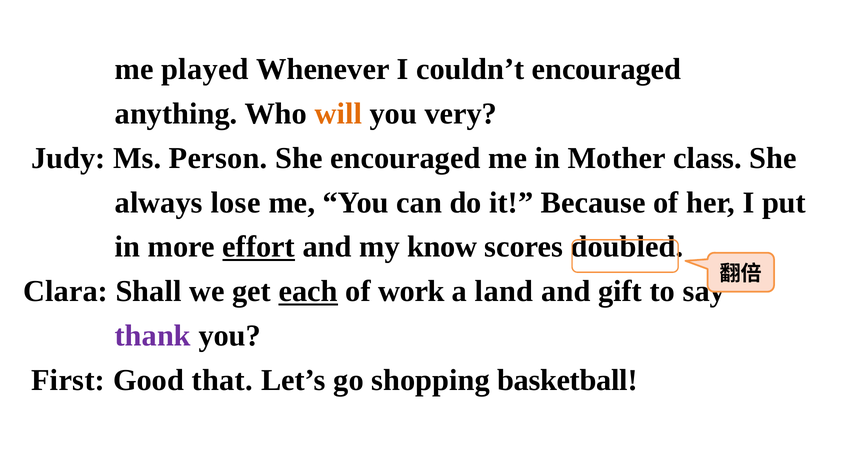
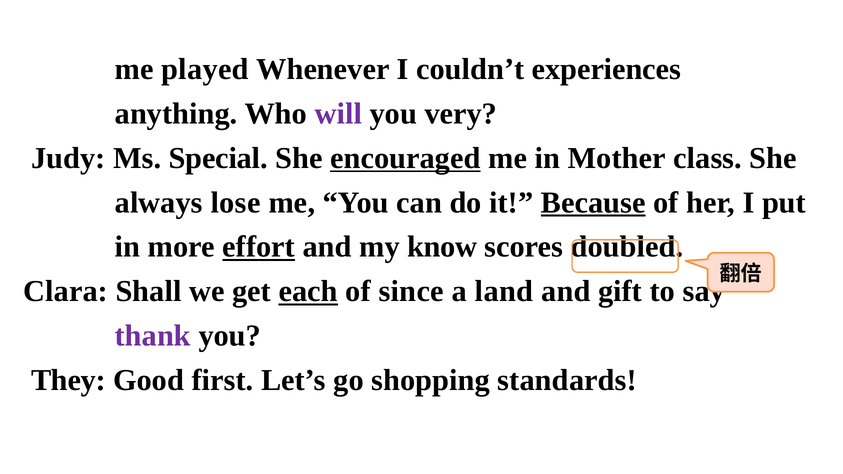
couldn’t encouraged: encouraged -> experiences (606, 69)
will colour: orange -> purple (338, 114)
Person: Person -> Special (218, 158)
encouraged underline: none -> present (405, 158)
Because underline: none -> present (593, 203)
work: work -> since (411, 291)
First: First -> They (68, 380)
that: that -> first (223, 380)
basketball: basketball -> standards (567, 380)
